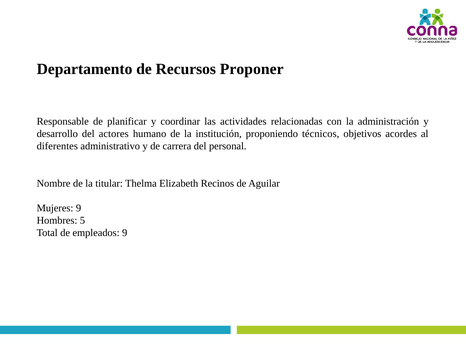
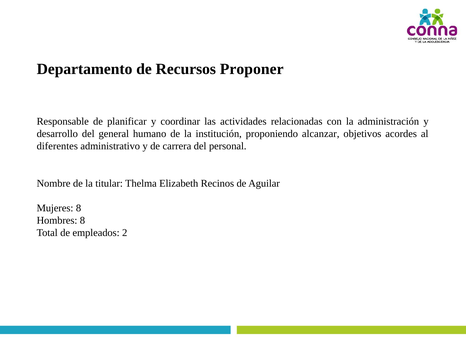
actores: actores -> general (114, 134)
técnicos: técnicos -> alcanzar (321, 134)
Mujeres 9: 9 -> 8 (79, 208)
Hombres 5: 5 -> 8 (82, 221)
empleados 9: 9 -> 2 (125, 233)
